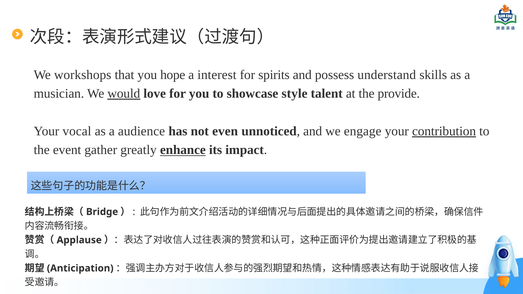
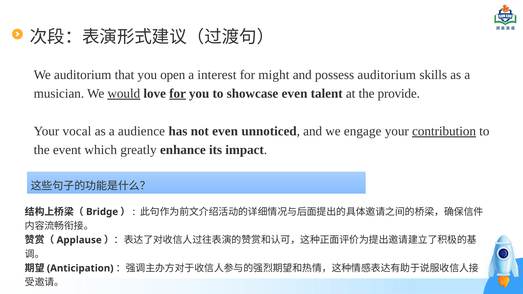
We workshops: workshops -> auditorium (83, 75)
hope: hope -> open (173, 75)
spirits: spirits -> might (274, 75)
possess understand: understand -> auditorium (387, 75)
for underline: none -> present (178, 94)
showcase style: style -> even (295, 94)
gather: gather -> which (101, 150)
enhance underline: present -> none (183, 150)
